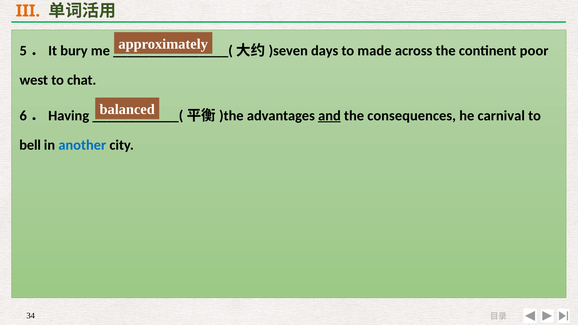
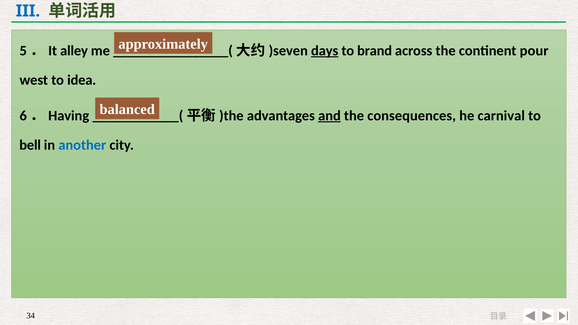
III colour: orange -> blue (28, 11)
bury: bury -> alley (74, 51)
days underline: none -> present (325, 51)
made: made -> brand (375, 51)
poor: poor -> pour (534, 51)
chat: chat -> idea (82, 80)
